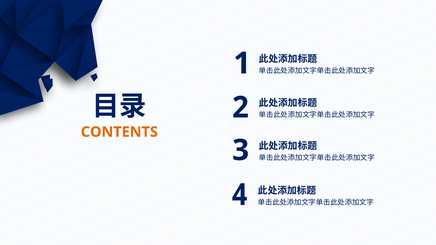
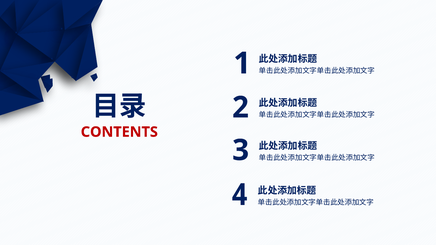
CONTENTS colour: orange -> red (119, 132)
